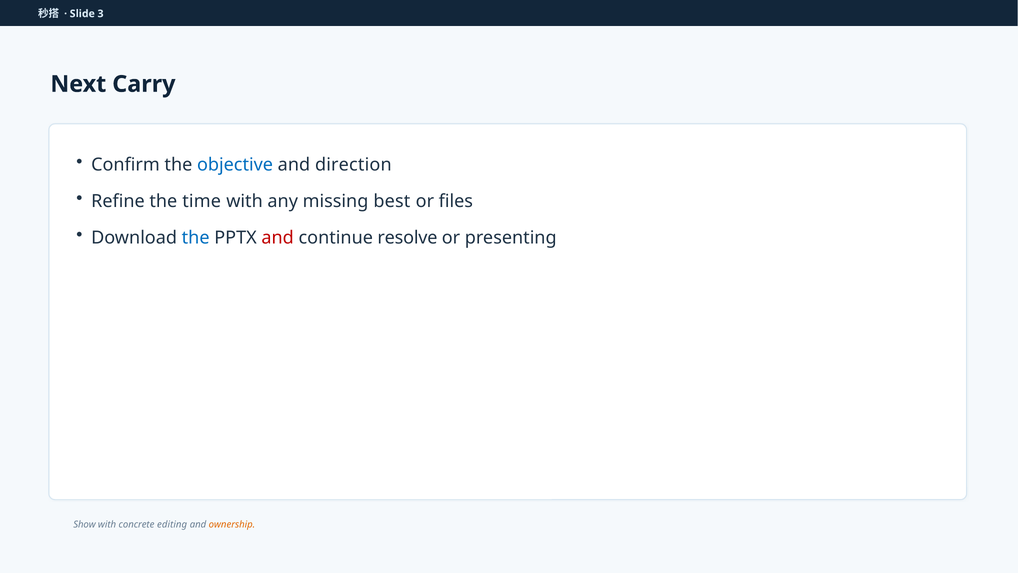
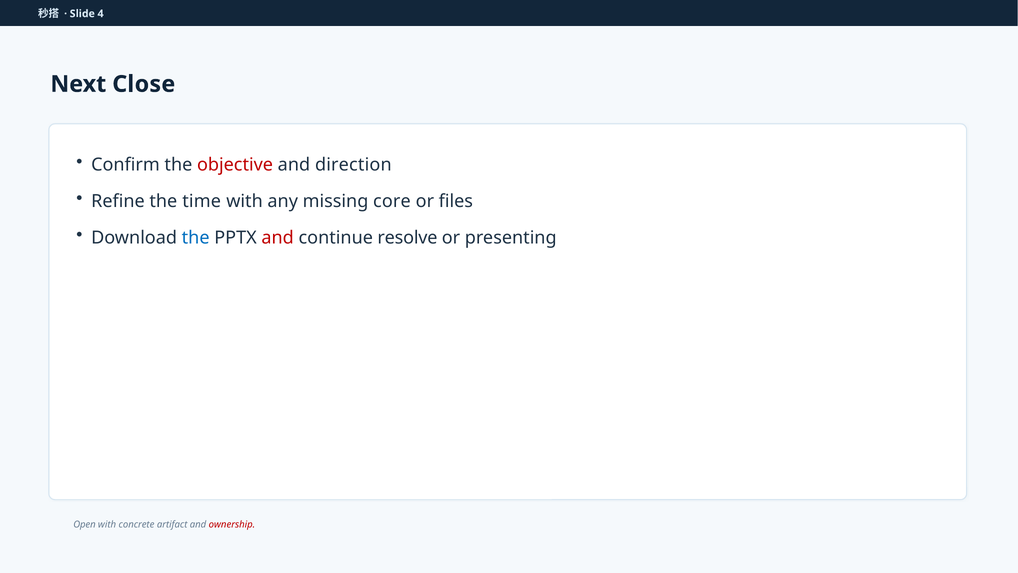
3: 3 -> 4 (101, 14)
Carry: Carry -> Close (144, 84)
objective colour: blue -> red (235, 165)
best: best -> core (392, 201)
Show: Show -> Open (84, 524)
editing: editing -> artifact (172, 524)
ownership colour: orange -> red (232, 524)
